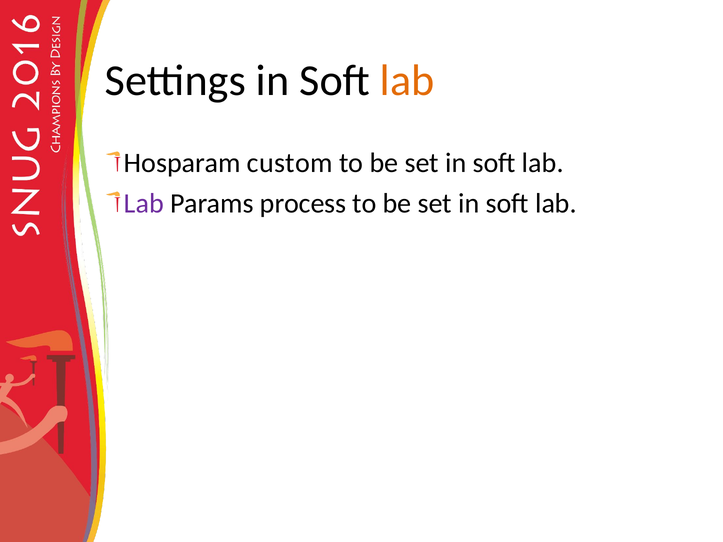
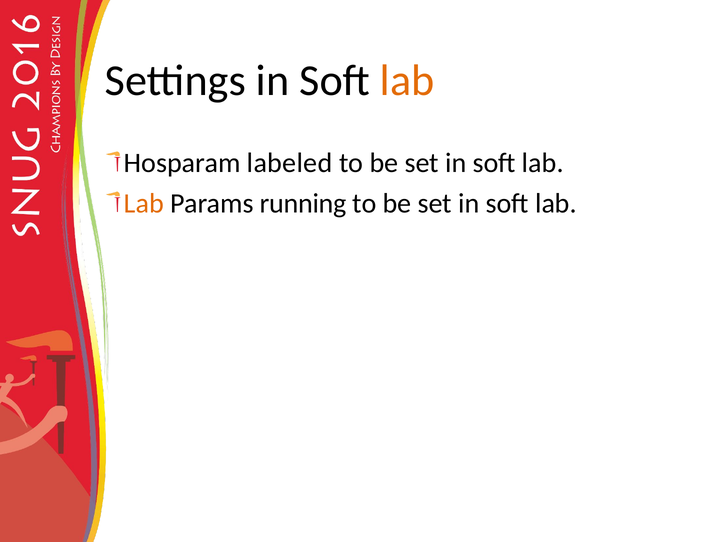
custom: custom -> labeled (290, 163)
Lab colour: purple -> orange (144, 203)
process: process -> running (303, 203)
